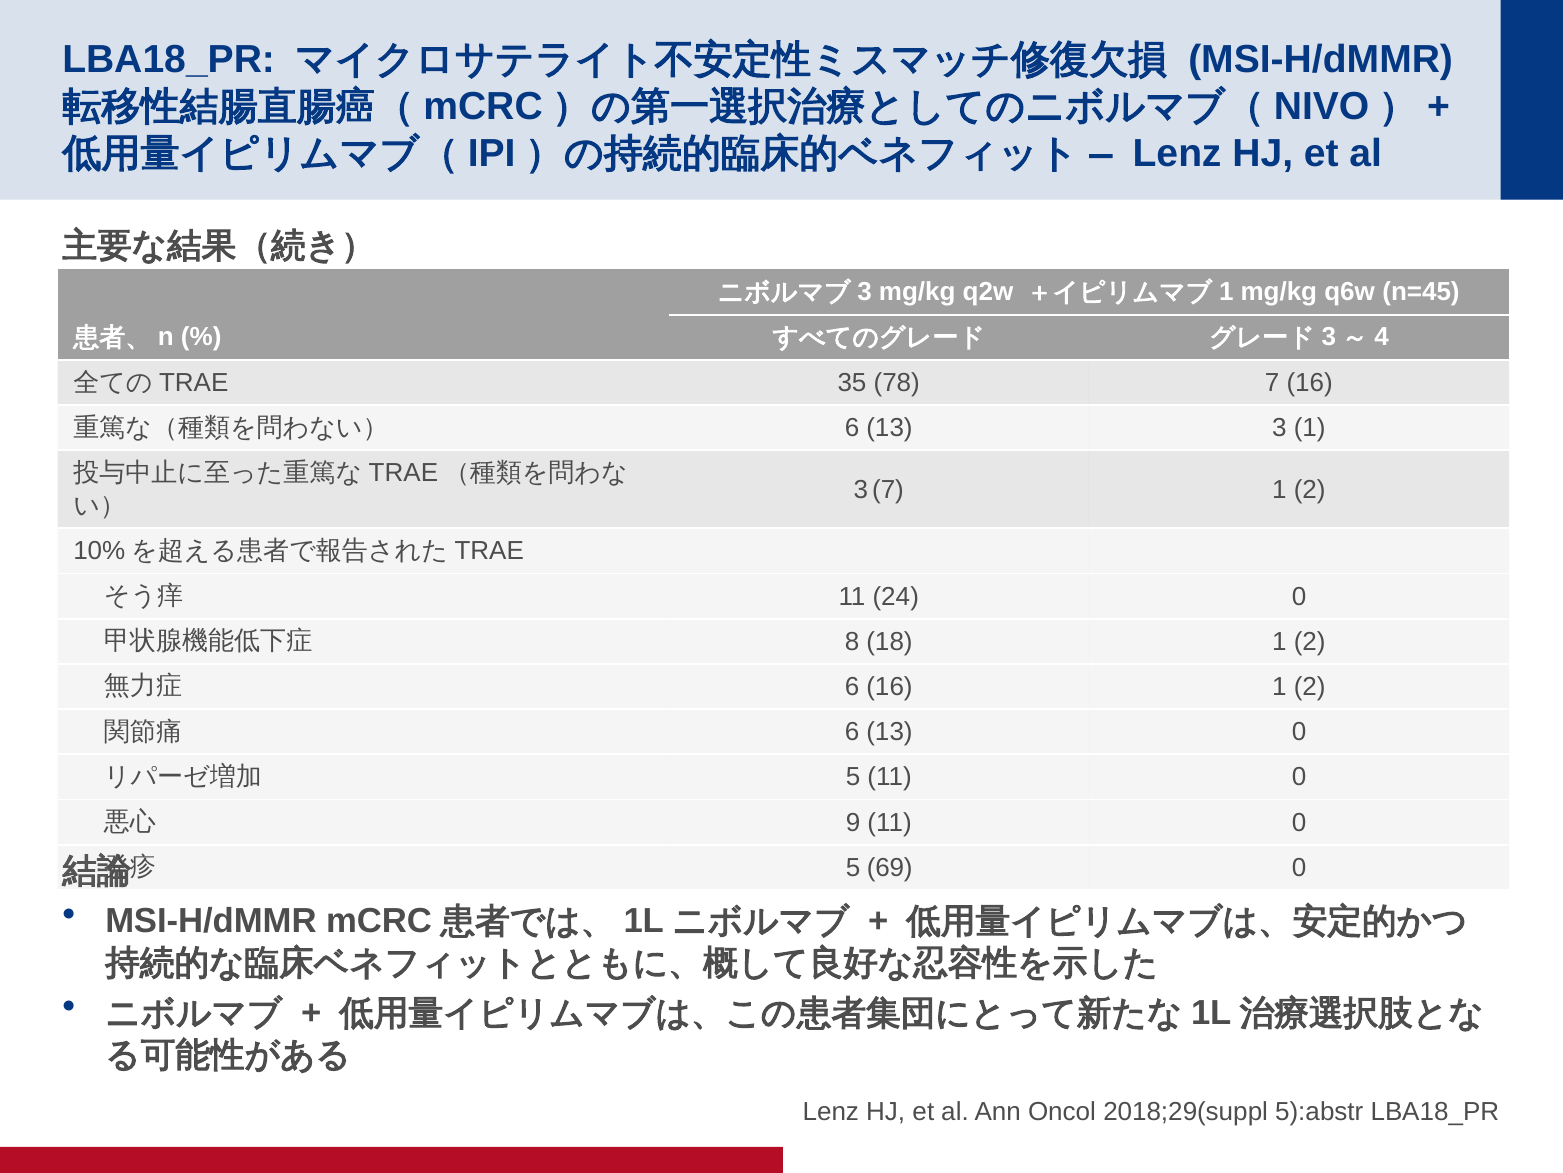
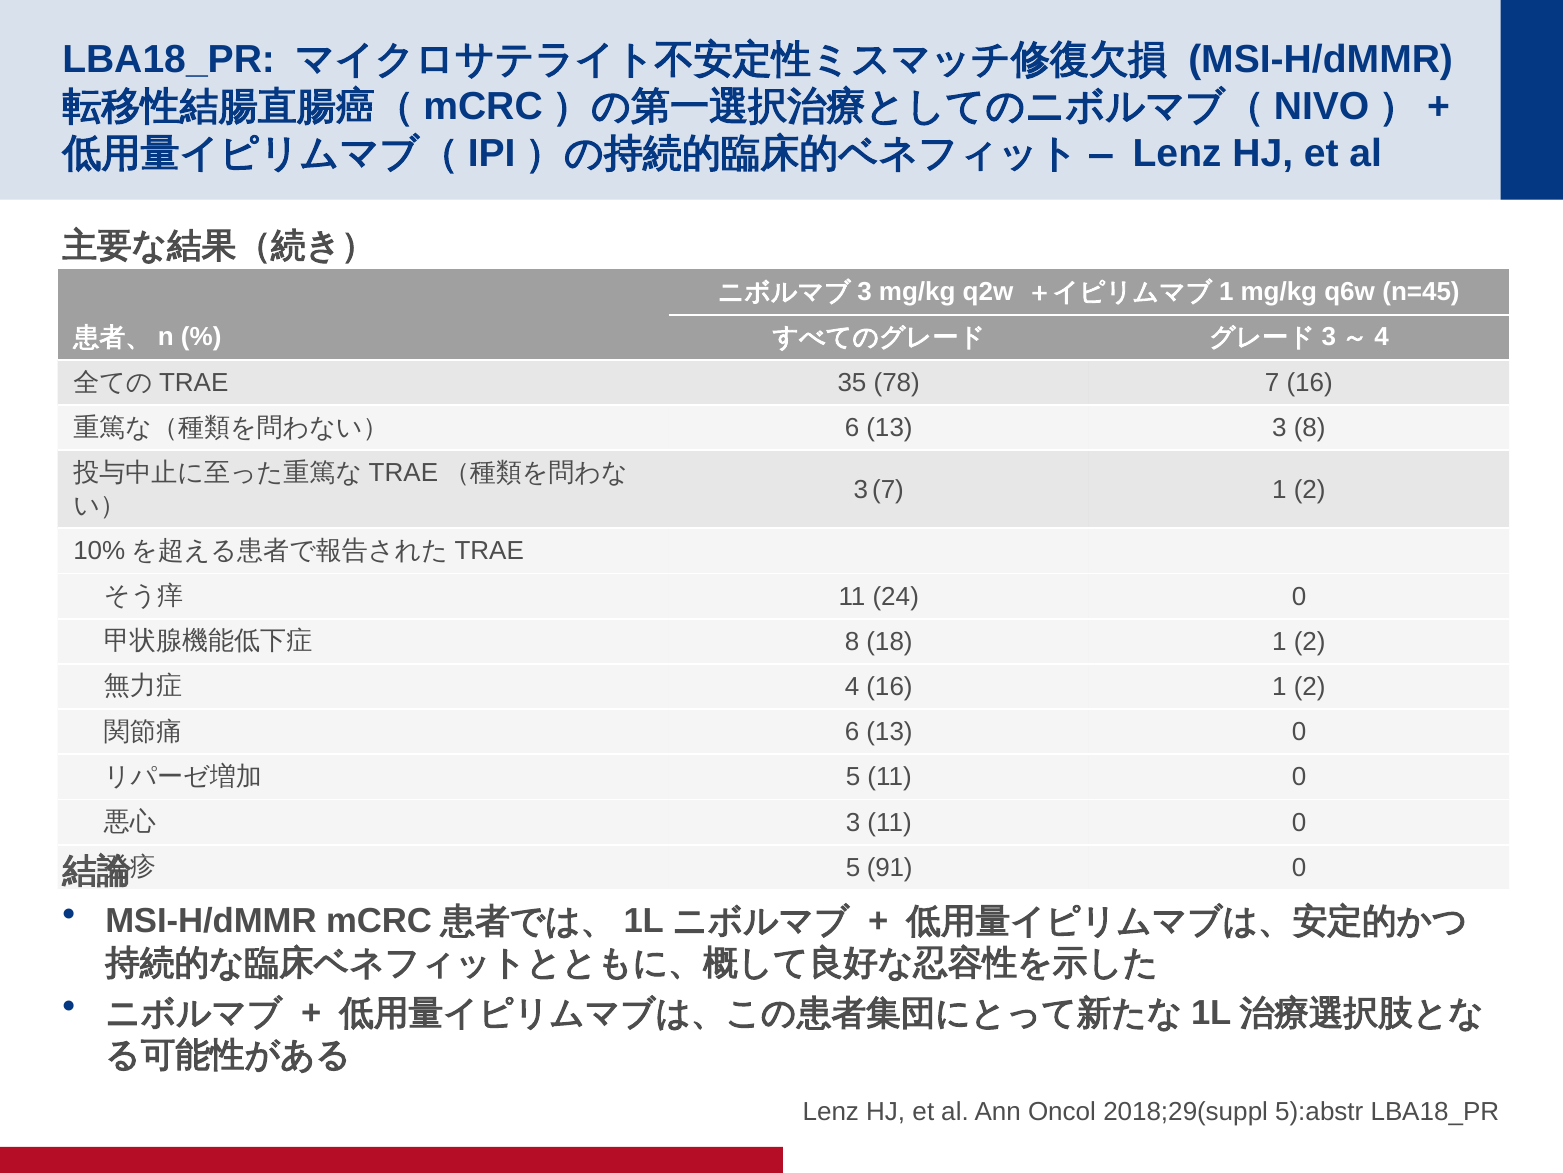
3 1: 1 -> 8 (1310, 428)
6: 6 -> 4 (852, 687)
9: 9 -> 3 (853, 822)
69: 69 -> 91 (890, 867)
